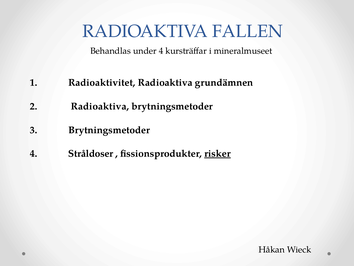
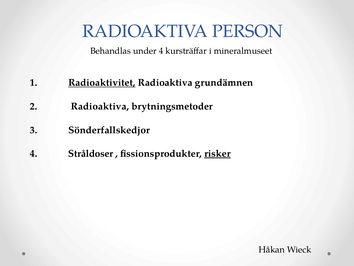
FALLEN: FALLEN -> PERSON (247, 31)
Radioaktivitet underline: none -> present (102, 83)
Brytningsmetoder: Brytningsmetoder -> Sönderfallskedjor (109, 130)
